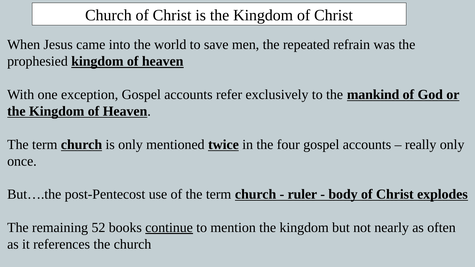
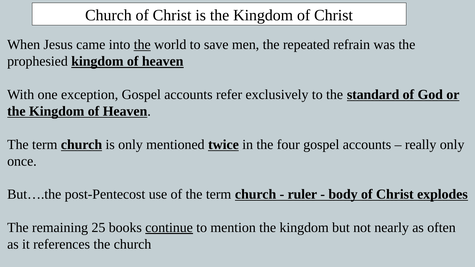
the underline: none -> present (142, 45)
mankind: mankind -> standard (373, 95)
52: 52 -> 25 (98, 228)
